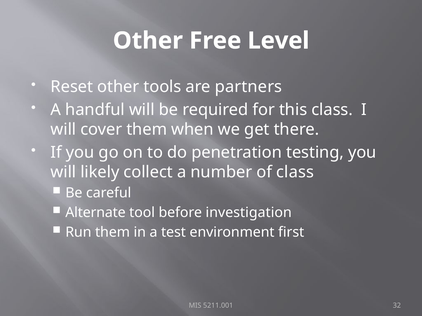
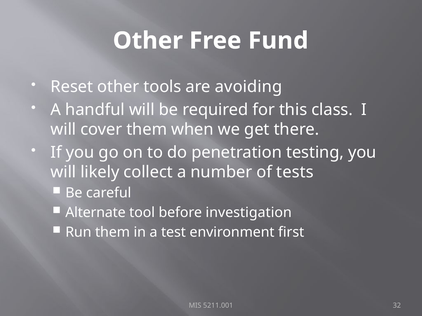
Level: Level -> Fund (278, 41)
partners: partners -> avoiding (249, 87)
of class: class -> tests (295, 172)
